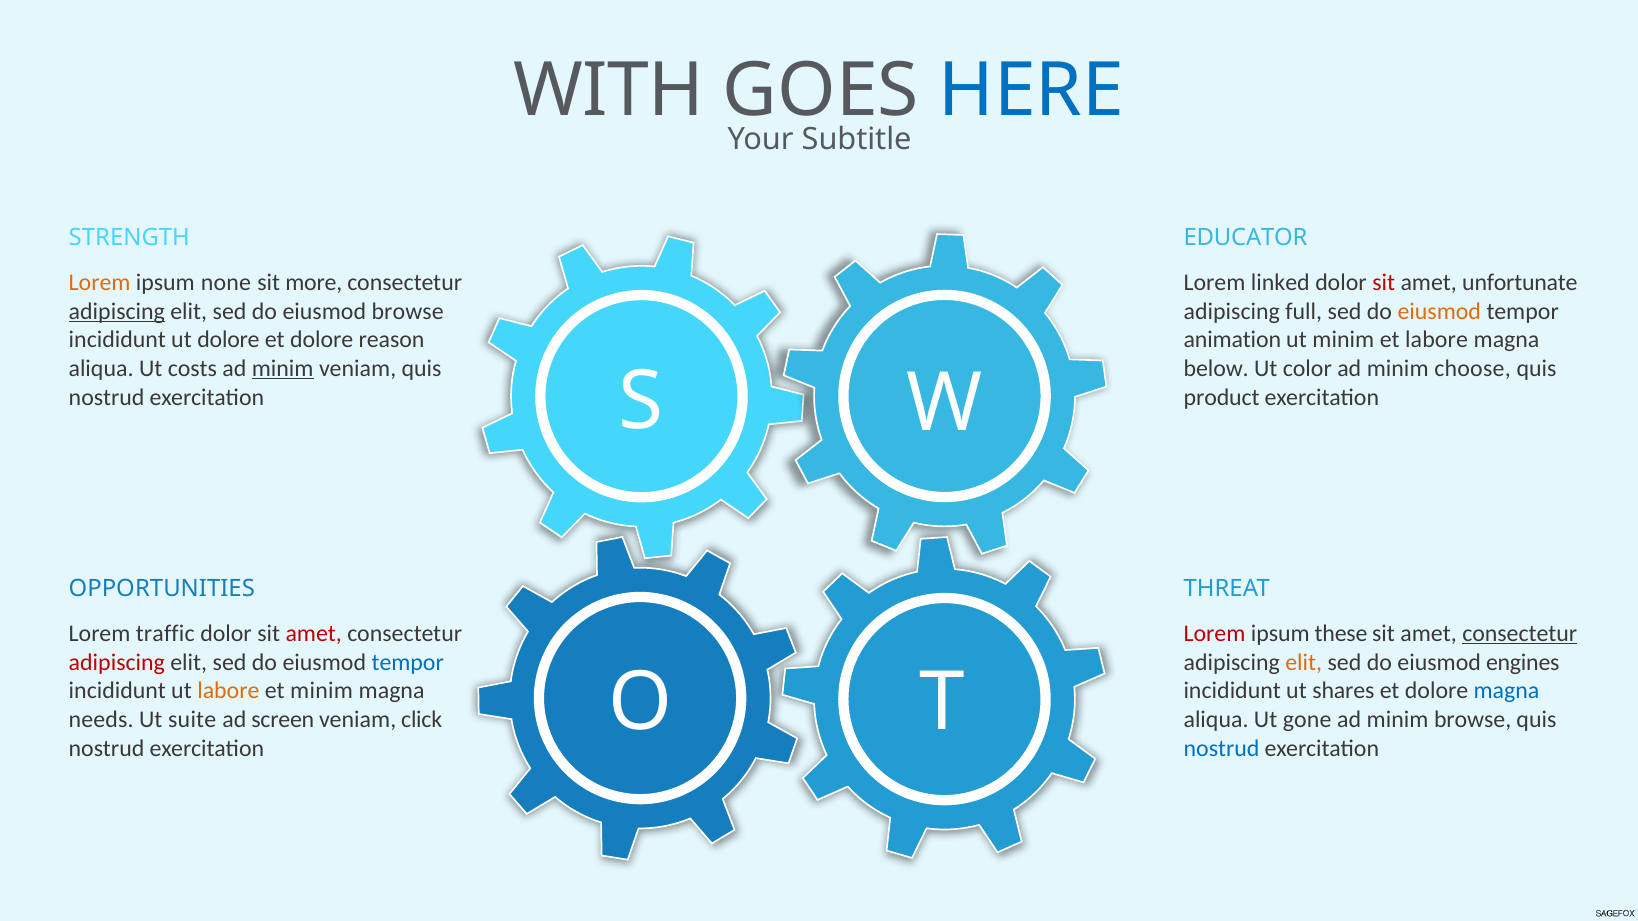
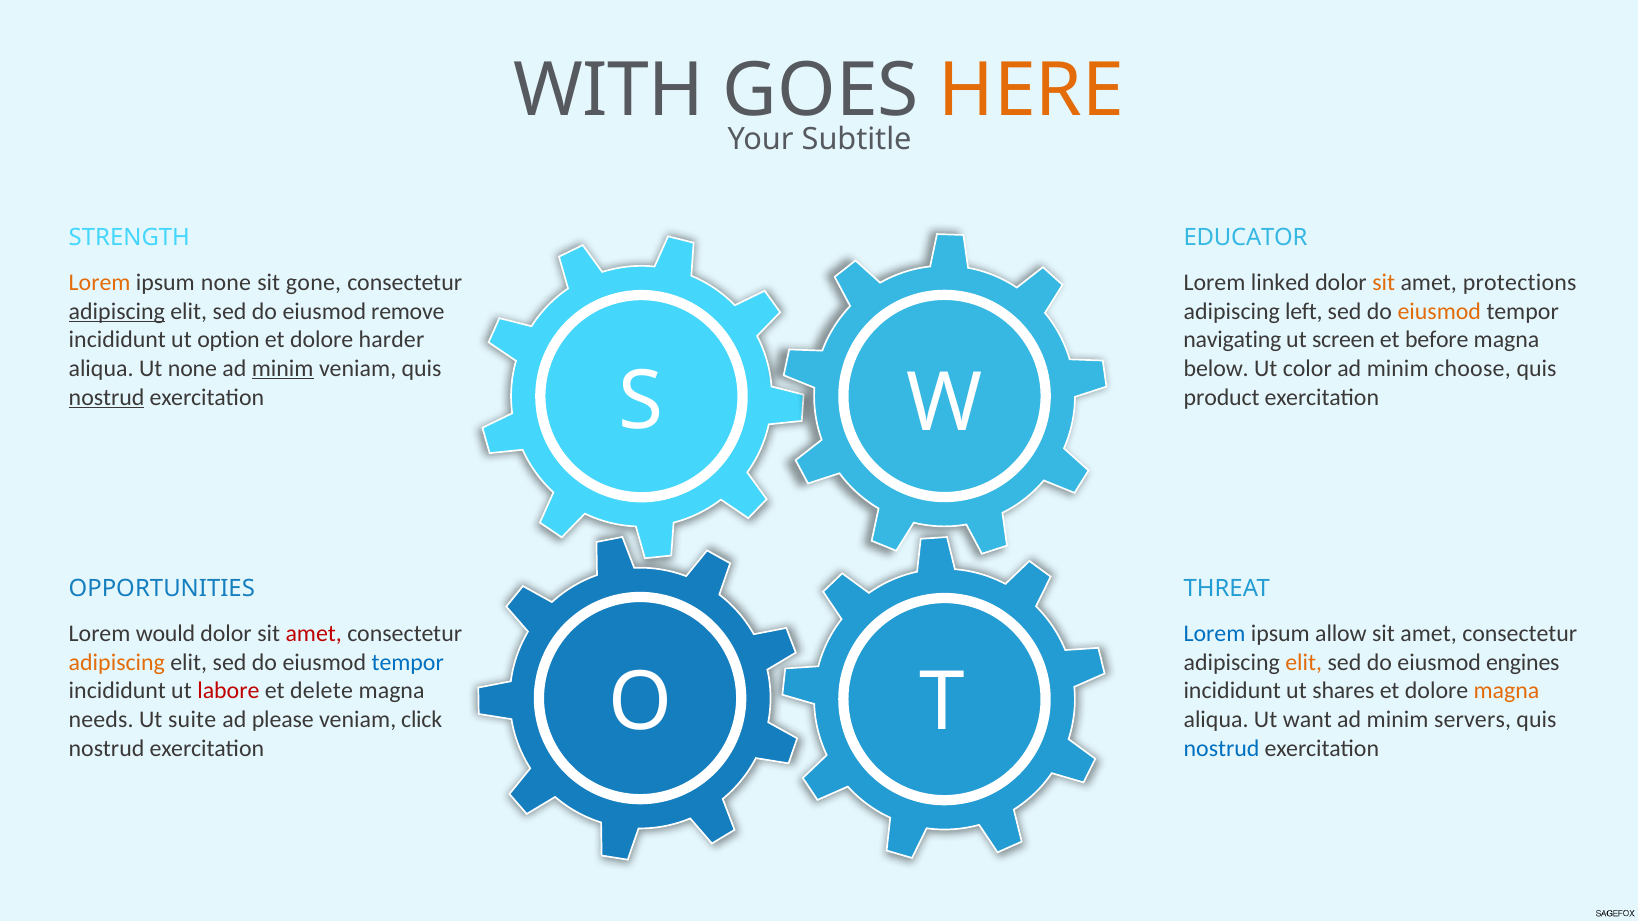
HERE colour: blue -> orange (1031, 91)
more: more -> gone (314, 283)
sit colour: red -> orange (1384, 283)
unfortunate: unfortunate -> protections (1520, 283)
eiusmod browse: browse -> remove (408, 311)
full: full -> left (1304, 311)
ut dolore: dolore -> option (229, 340)
reason: reason -> harder (391, 340)
animation: animation -> navigating (1232, 340)
ut minim: minim -> screen (1343, 340)
et labore: labore -> before (1437, 340)
Ut costs: costs -> none (192, 369)
nostrud underline: none -> present (107, 397)
traffic: traffic -> would (165, 634)
Lorem colour: red -> blue (1214, 634)
these: these -> allow (1341, 634)
consectetur underline: present -> none (1520, 634)
adipiscing colour: red -> orange (117, 662)
labore colour: orange -> red (228, 691)
et minim: minim -> delete (322, 691)
magna colour: blue -> orange (1506, 691)
screen: screen -> please (283, 720)
gone: gone -> want (1307, 720)
minim browse: browse -> servers (1473, 720)
